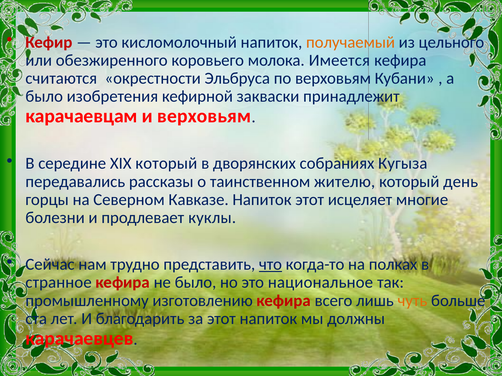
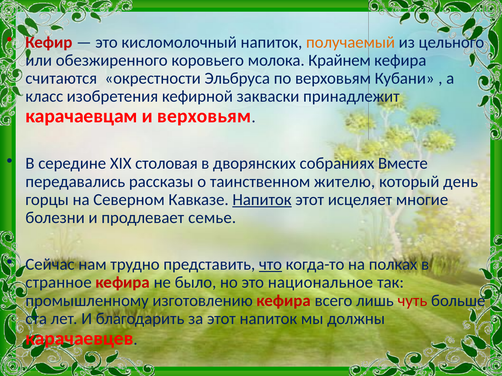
Имеется: Имеется -> Крайнем (340, 60)
было: было -> класс (44, 96)
XIX который: который -> столовая (166, 164)
Кугыза: Кугыза -> Вместе (403, 164)
Напиток underline: none -> present (262, 200)
куклы: куклы -> семье (212, 218)
чуть colour: orange -> red (412, 301)
